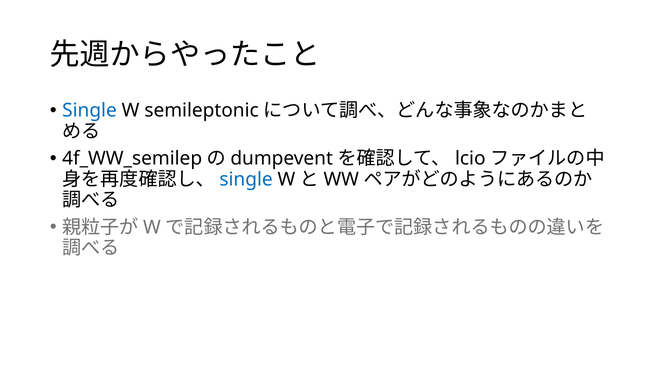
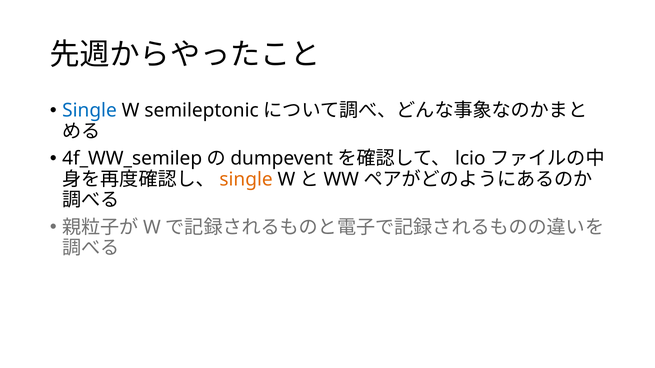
single colour: blue -> orange (246, 179)
